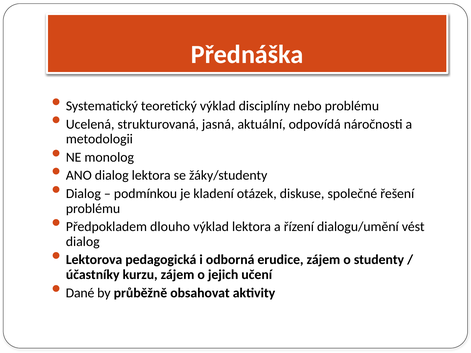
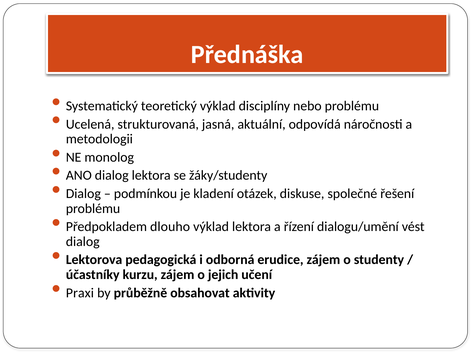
Dané: Dané -> Praxi (80, 293)
